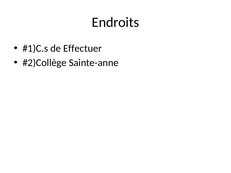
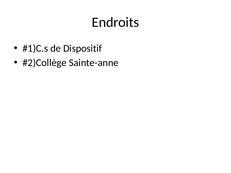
Effectuer: Effectuer -> Dispositif (83, 48)
